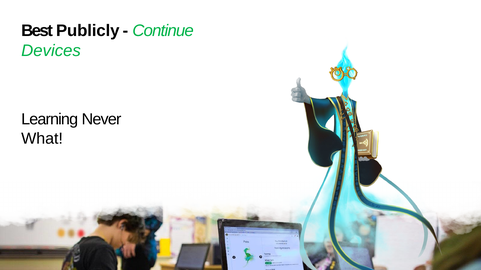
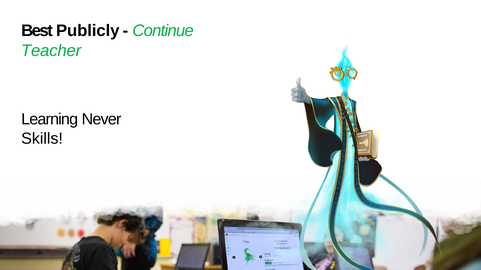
Devices: Devices -> Teacher (51, 51)
What: What -> Skills (42, 139)
